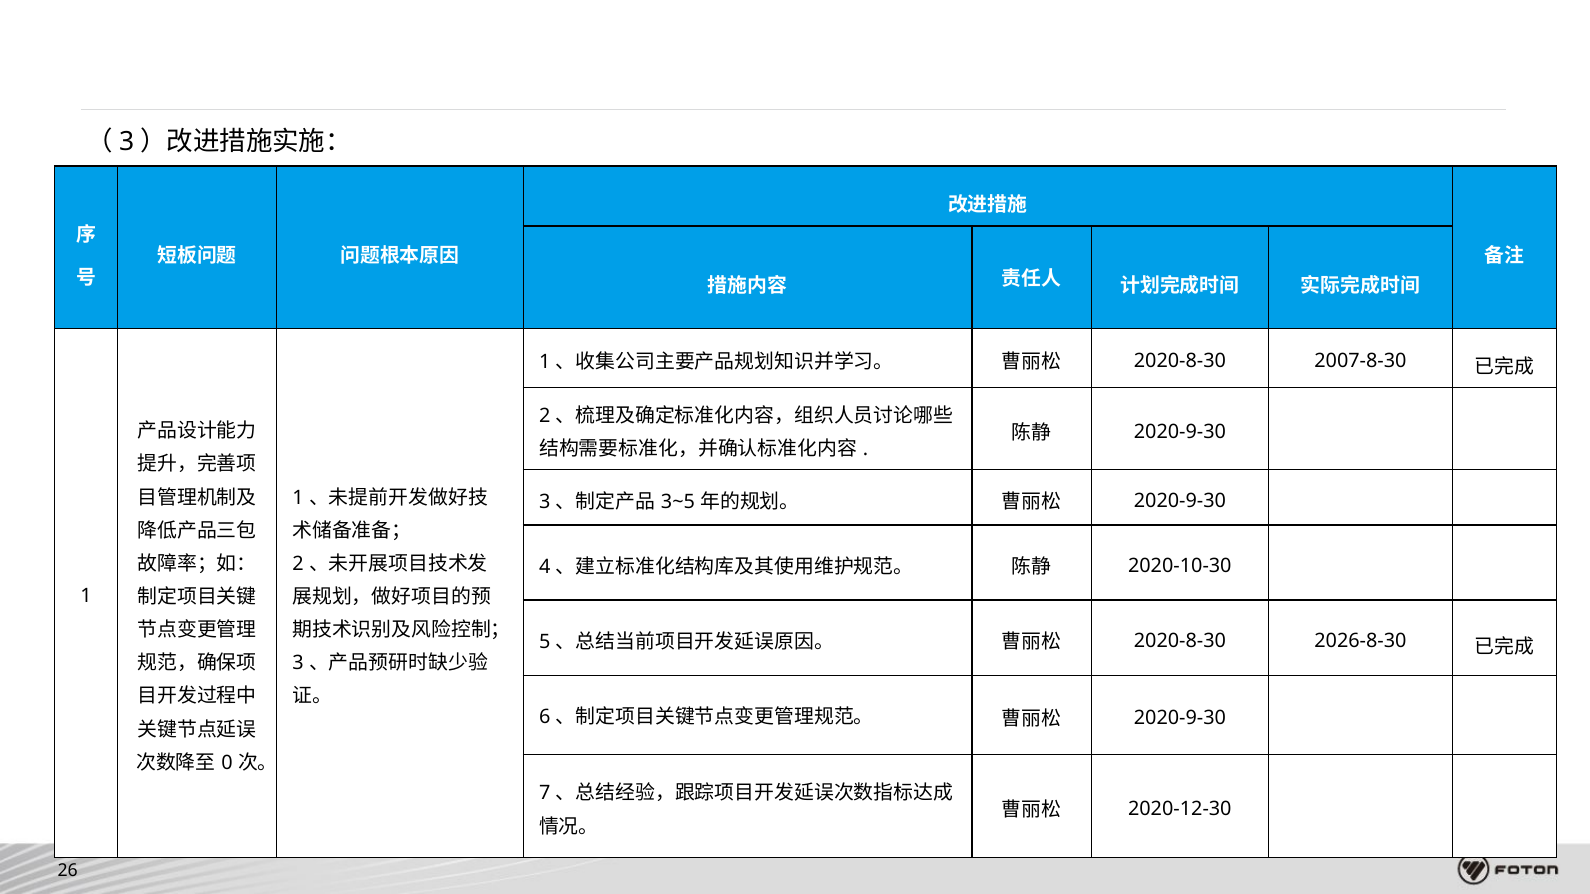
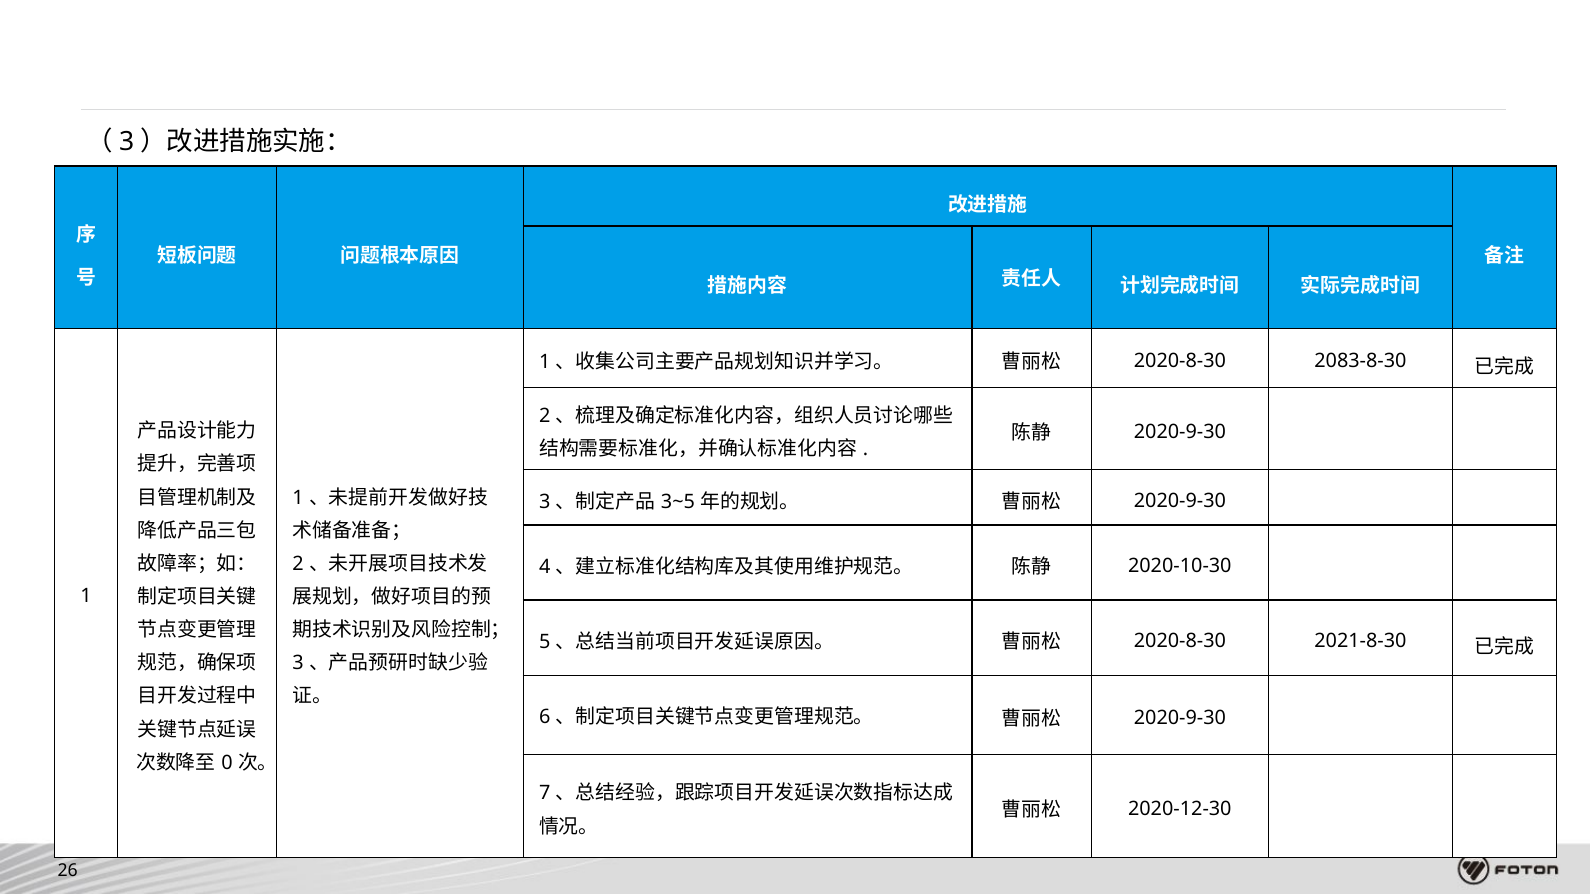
2007-8-30: 2007-8-30 -> 2083-8-30 (1360, 361)
2026-8-30: 2026-8-30 -> 2021-8-30 (1360, 641)
